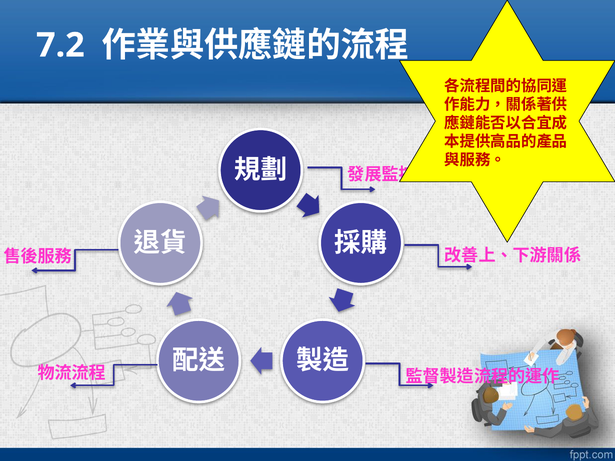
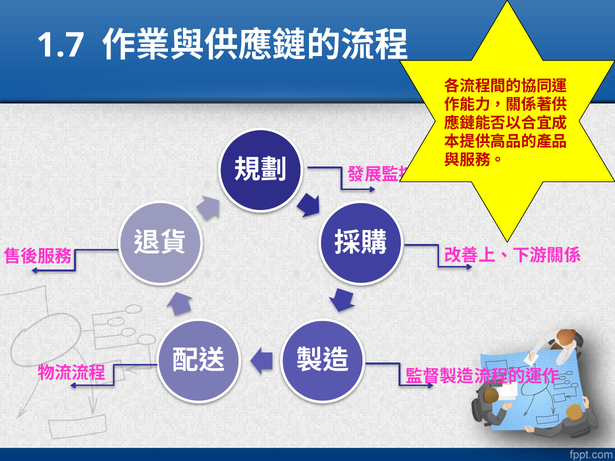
7.2: 7.2 -> 1.7 (60, 45)
